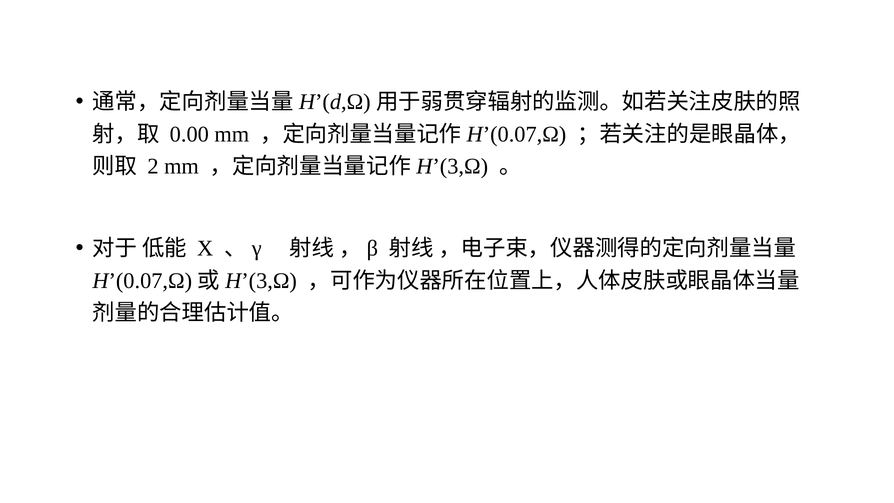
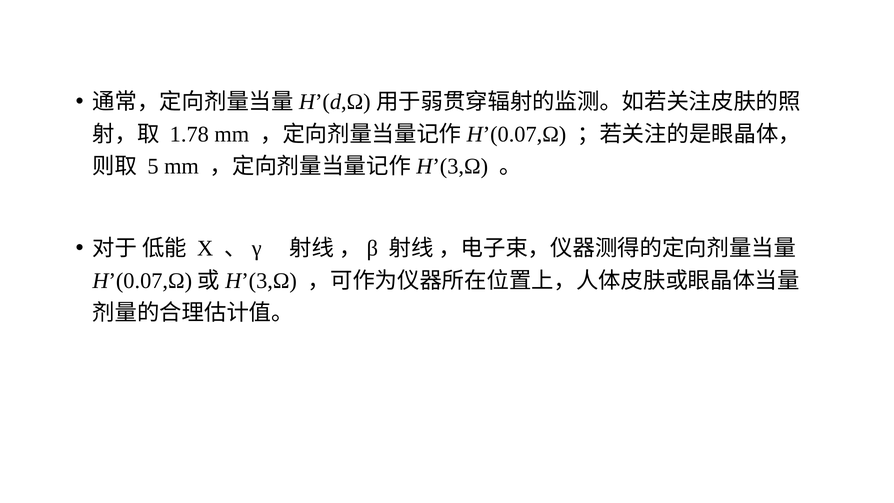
0.00: 0.00 -> 1.78 (189, 134)
2: 2 -> 5 (153, 166)
